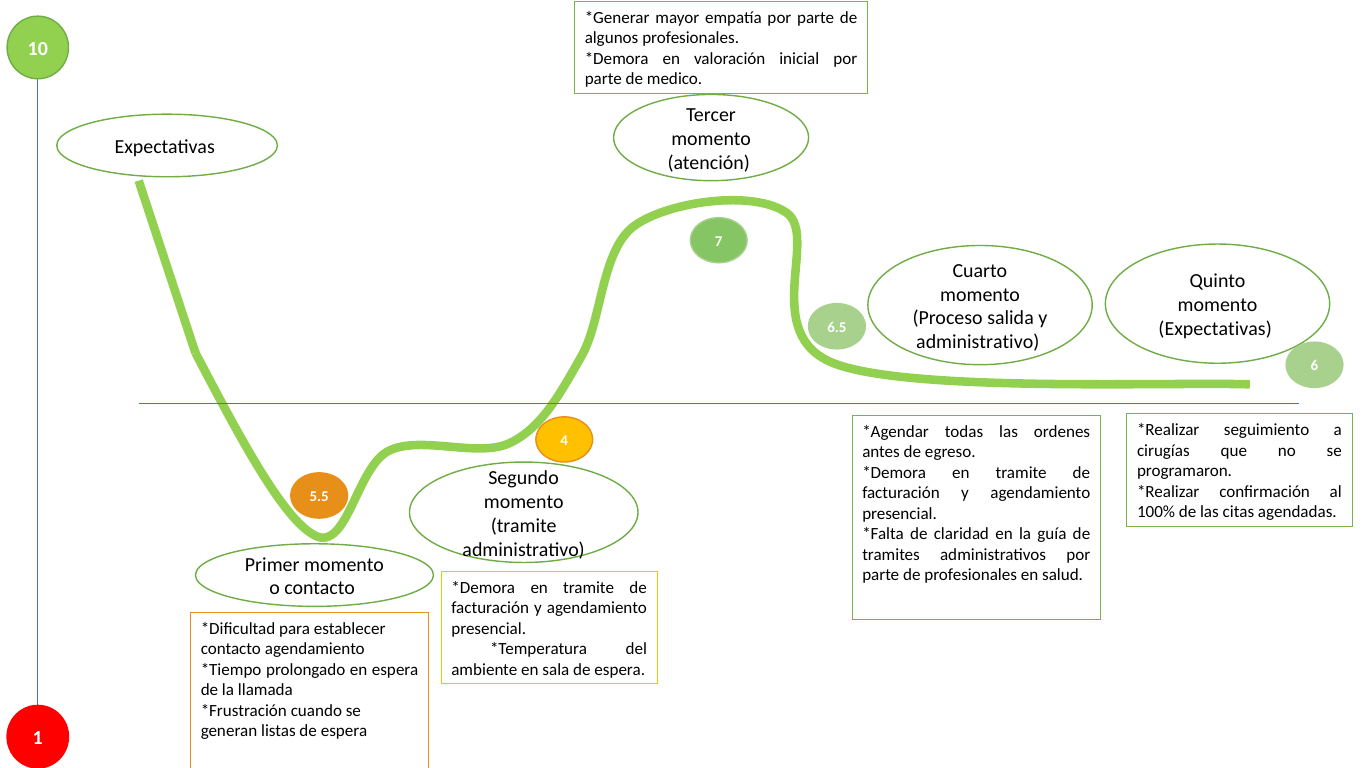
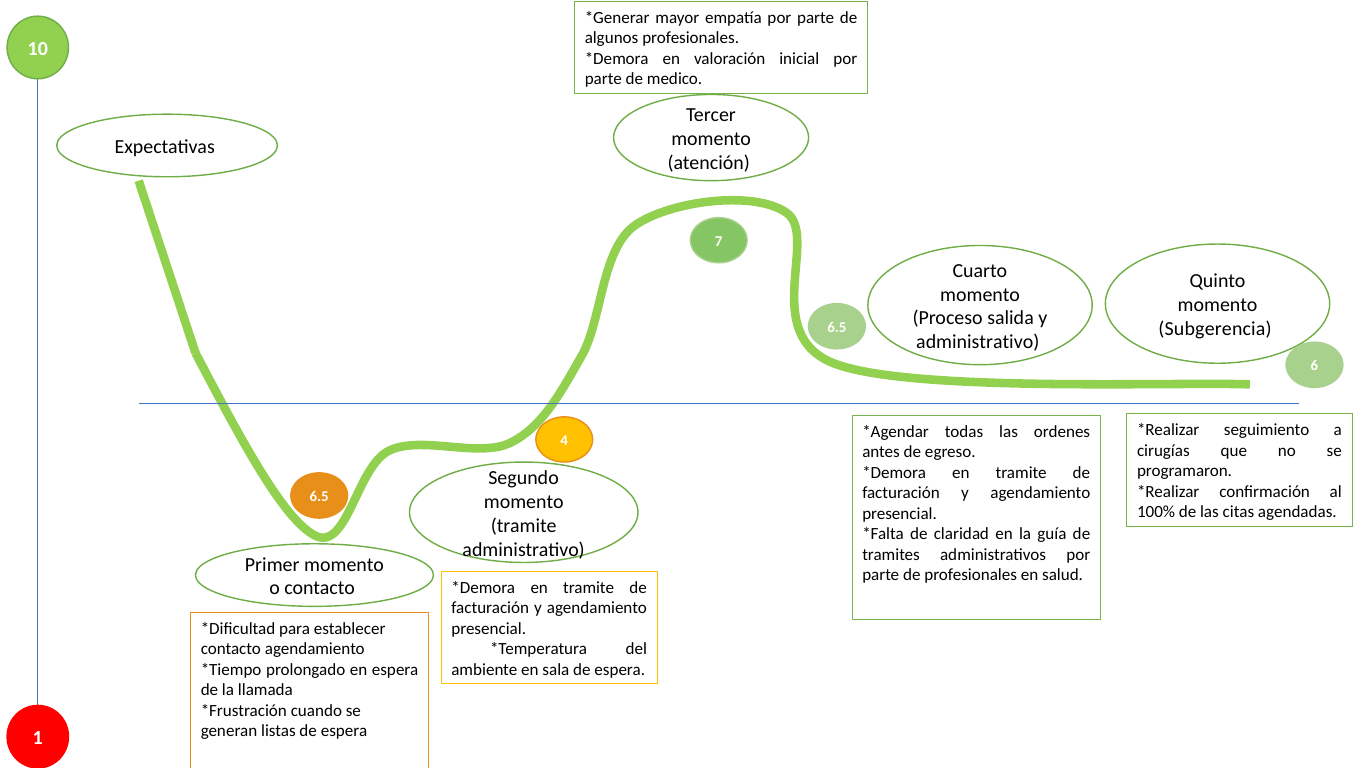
Expectativas: Expectativas -> Subgerencia (1215, 329)
5.5: 5.5 -> 6.5 (319, 497)
